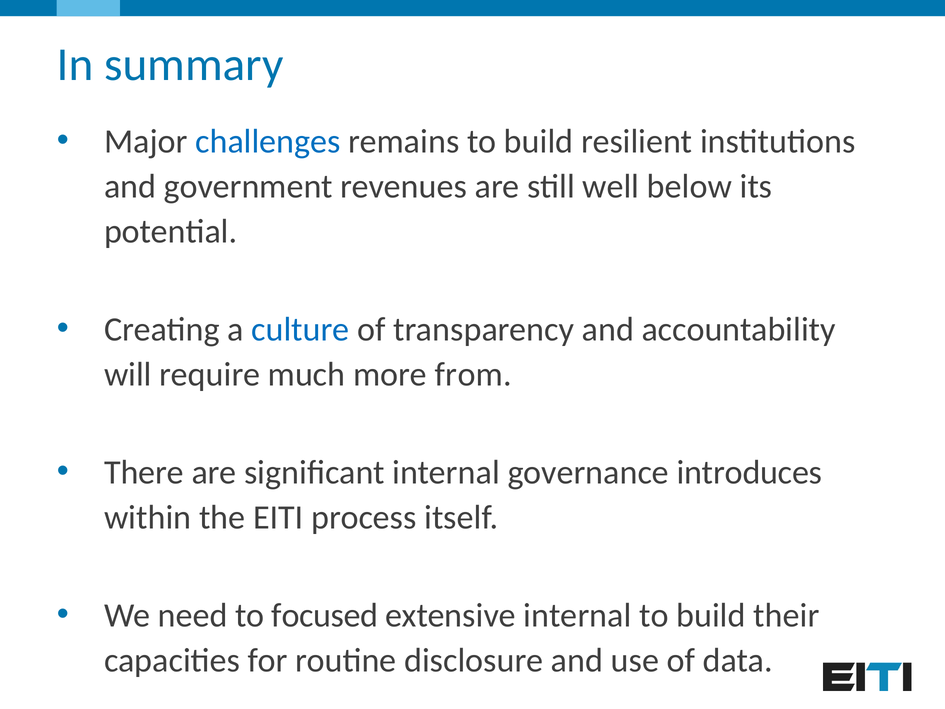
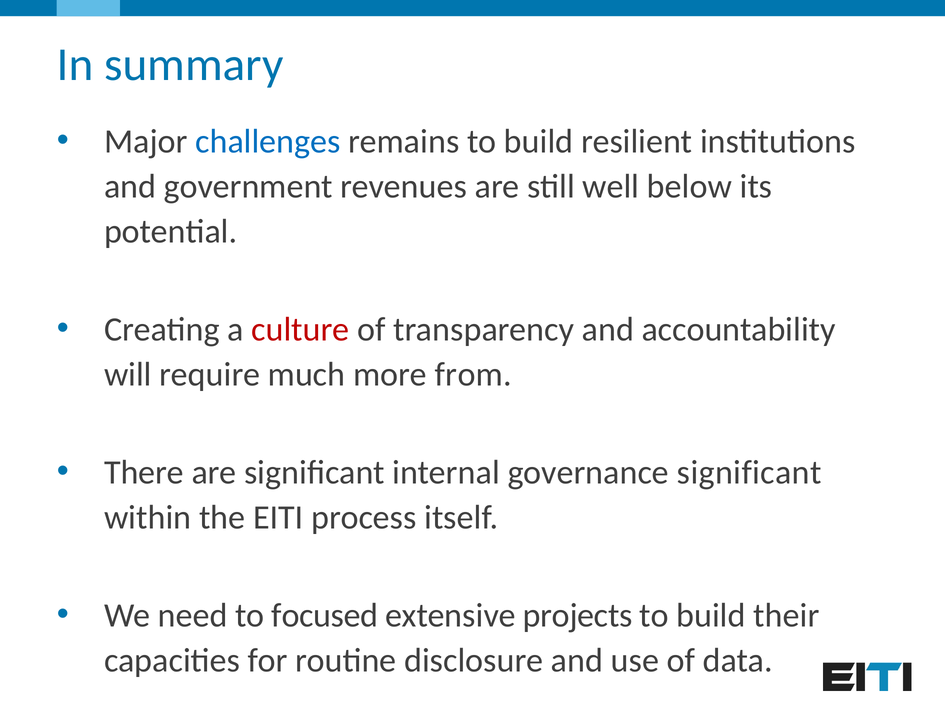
culture colour: blue -> red (300, 329)
governance introduces: introduces -> significant (749, 472)
extensive internal: internal -> projects (578, 615)
